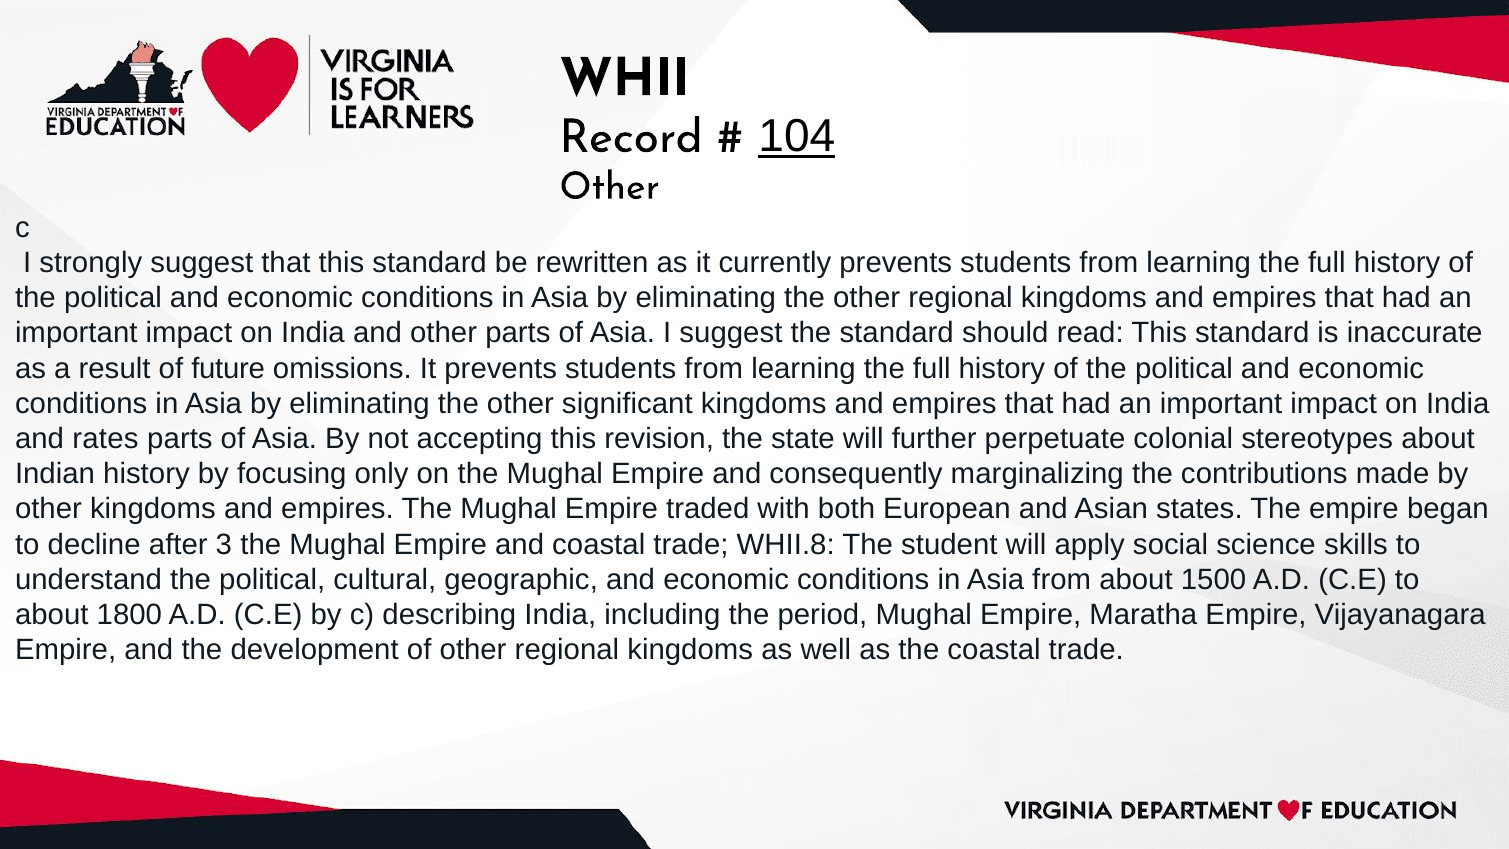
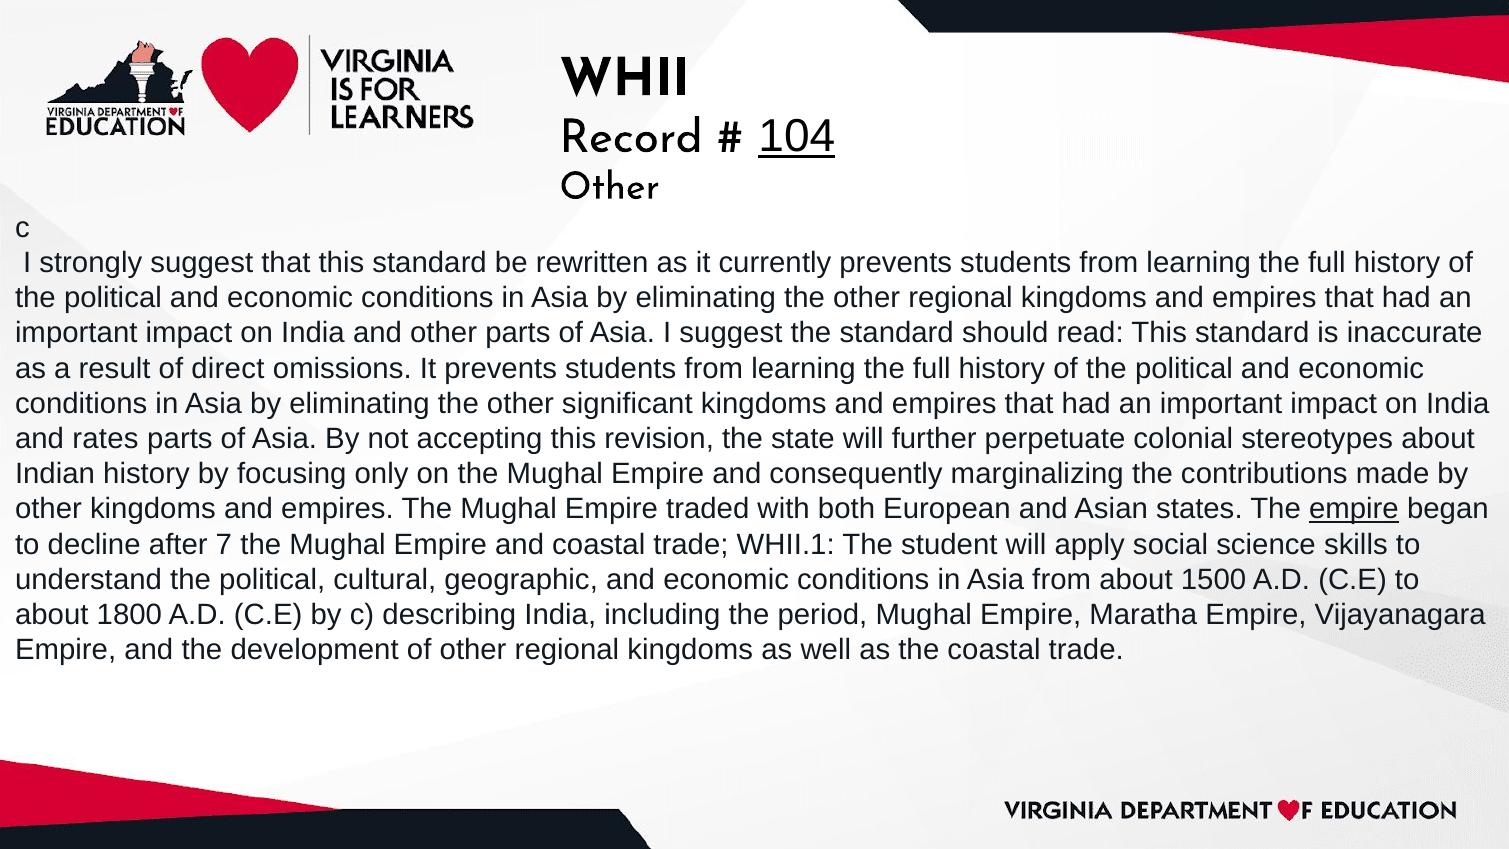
future: future -> direct (228, 368)
empire underline: none -> present (1354, 509)
3: 3 -> 7 (224, 544)
WHII.8: WHII.8 -> WHII.1 (786, 544)
